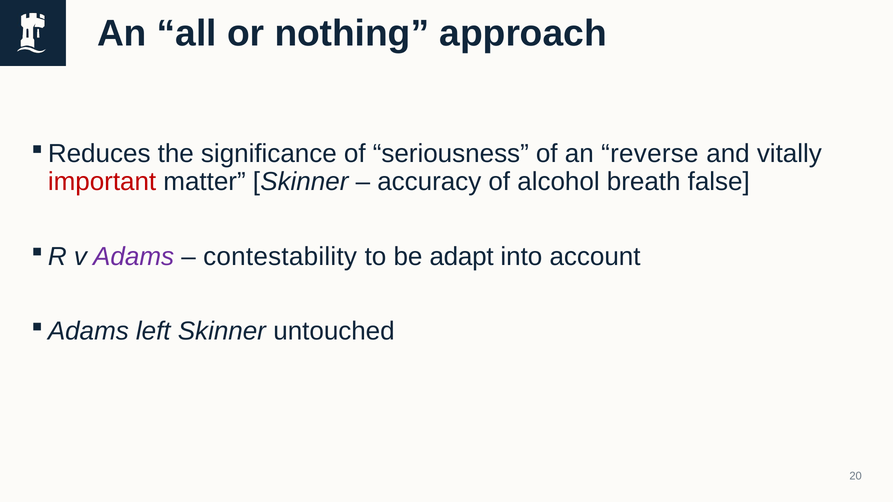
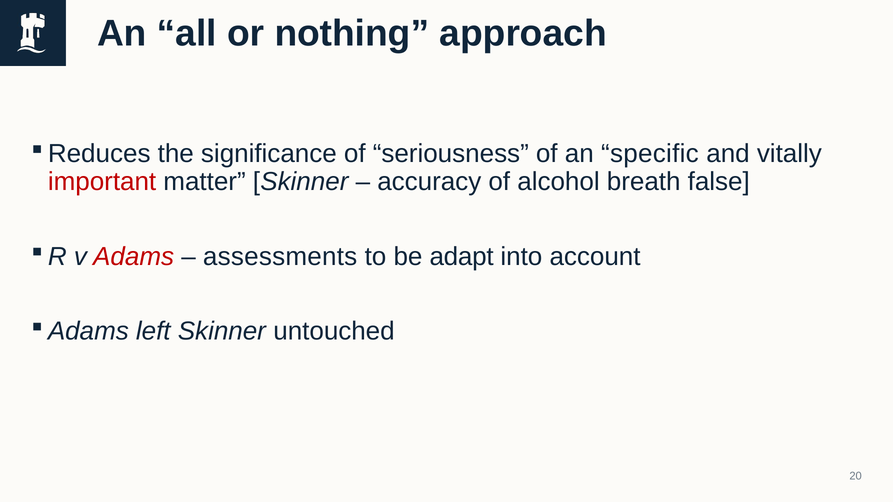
reverse: reverse -> specific (650, 154)
Adams colour: purple -> red (134, 257)
contestability: contestability -> assessments (280, 257)
